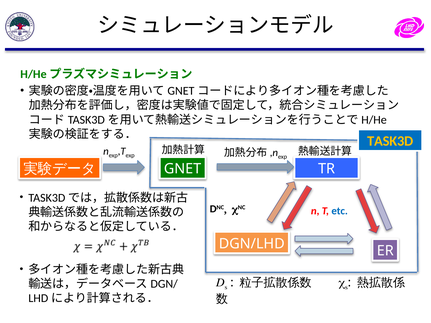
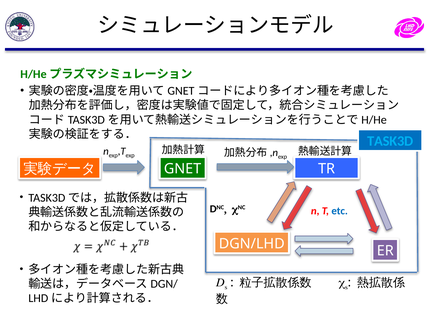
TASK3D colour: yellow -> light blue (390, 141)
